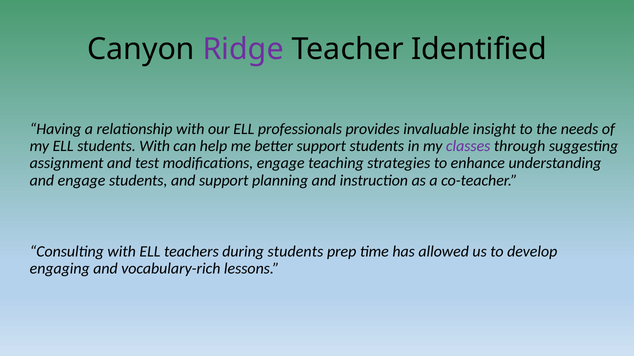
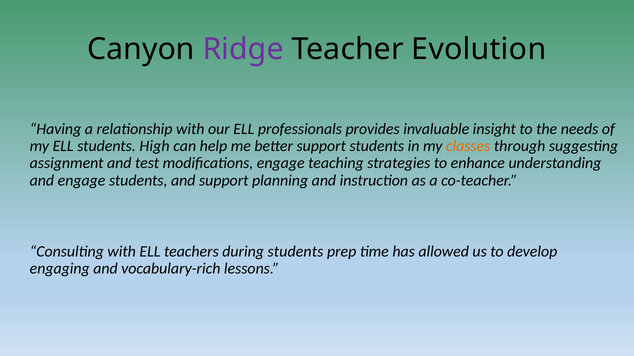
Identified: Identified -> Evolution (479, 49)
students With: With -> High (155, 146)
classes colour: purple -> orange (468, 146)
